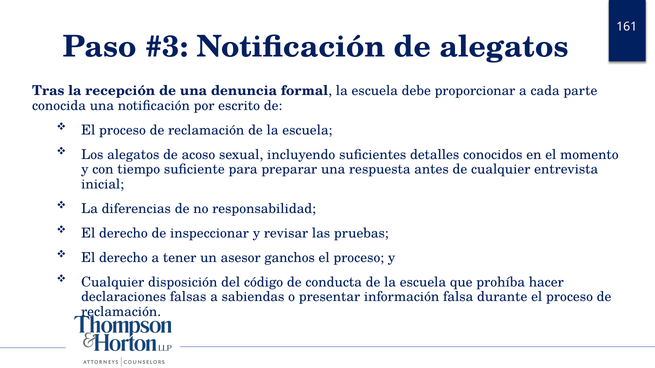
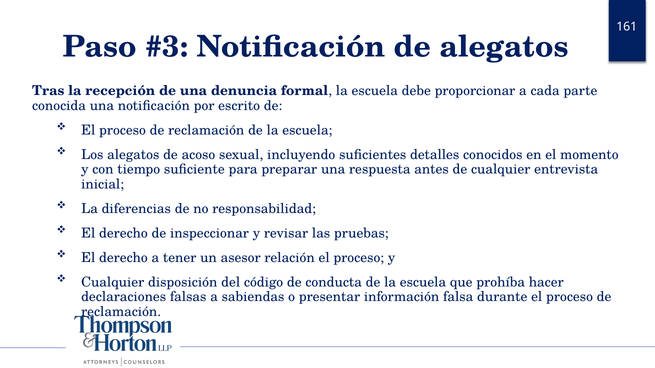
ganchos: ganchos -> relación (290, 258)
